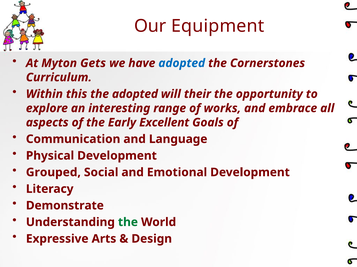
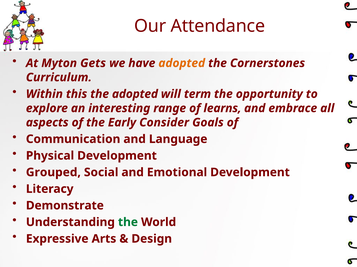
Equipment: Equipment -> Attendance (218, 26)
adopted colour: blue -> orange (182, 63)
their: their -> term (198, 94)
works: works -> learns (222, 109)
Excellent: Excellent -> Consider (164, 123)
